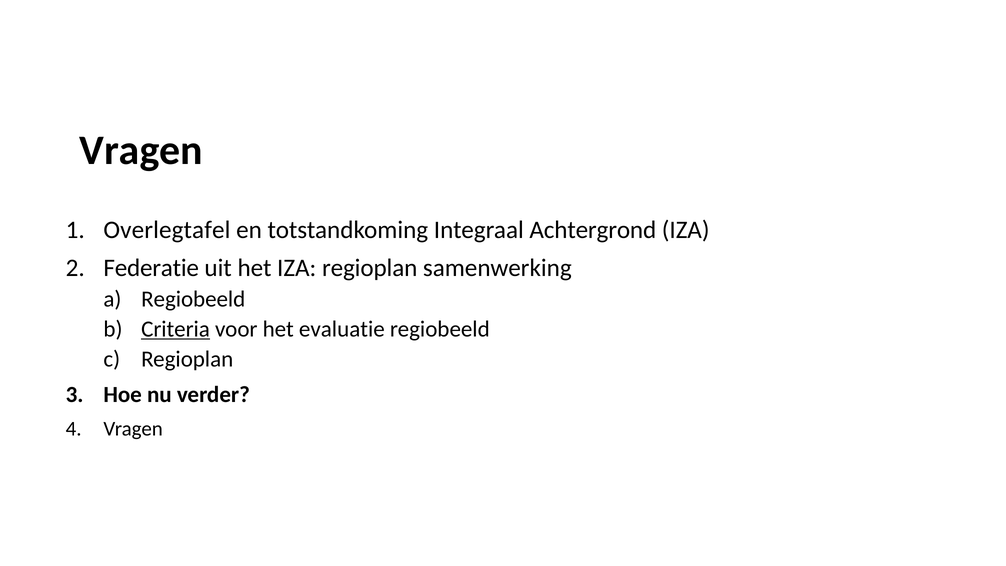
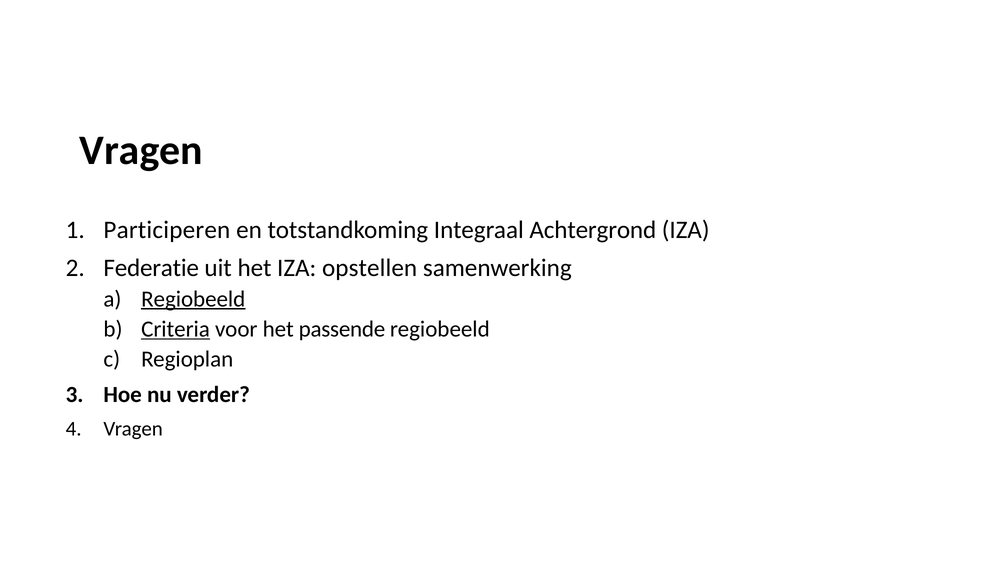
Overlegtafel: Overlegtafel -> Participeren (167, 230)
IZA regioplan: regioplan -> opstellen (370, 268)
Regiobeeld underline: none -> present (193, 299)
evaluatie: evaluatie -> passende (342, 329)
